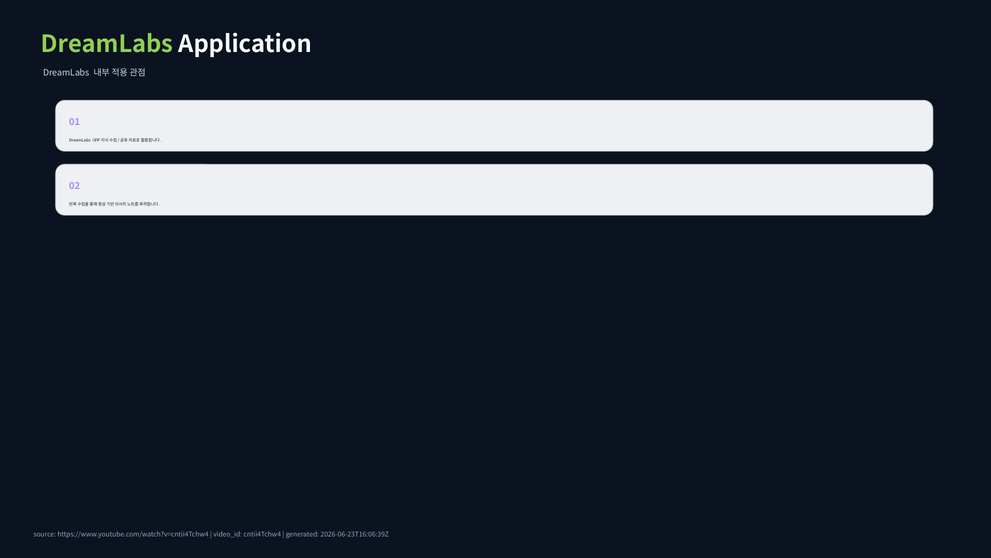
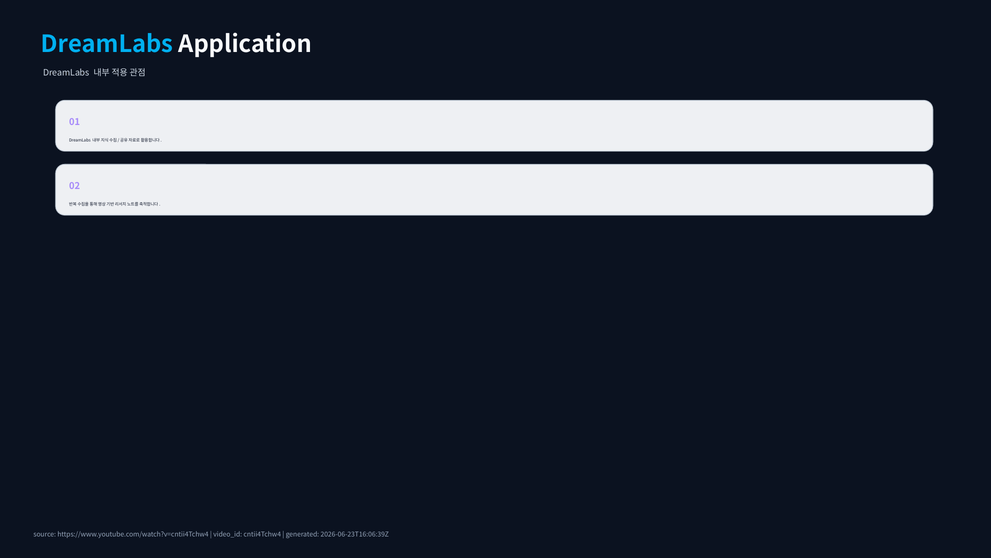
DreamLabs colour: light green -> light blue (107, 44)
